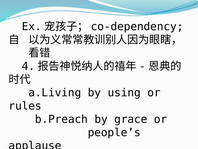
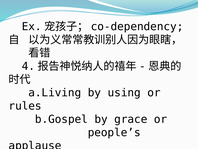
b.Preach: b.Preach -> b.Gospel (61, 119)
